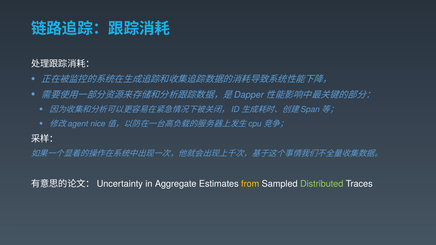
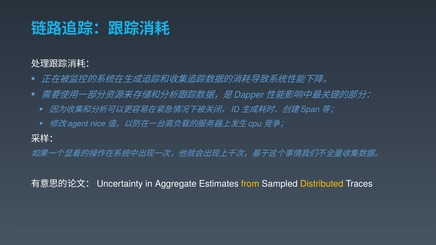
Distributed colour: light green -> yellow (322, 184)
